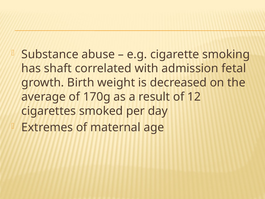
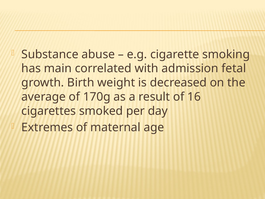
shaft: shaft -> main (58, 68)
12: 12 -> 16 (194, 97)
